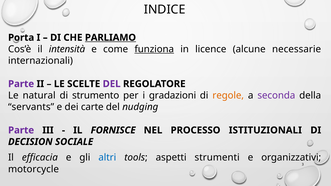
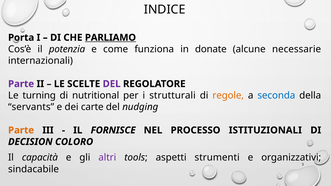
intensità: intensità -> potenzia (67, 49)
funziona underline: present -> none (154, 49)
licence: licence -> donate (211, 49)
natural: natural -> turning (39, 96)
strumento: strumento -> nutritional (96, 96)
gradazioni: gradazioni -> strutturali (172, 96)
seconda colour: purple -> blue (276, 96)
Parte colour: purple -> orange (21, 130)
SOCIALE: SOCIALE -> COLORO (74, 142)
efficacia: efficacia -> capacità (40, 158)
altri colour: blue -> purple (107, 158)
motorcycle: motorcycle -> sindacabile (34, 169)
